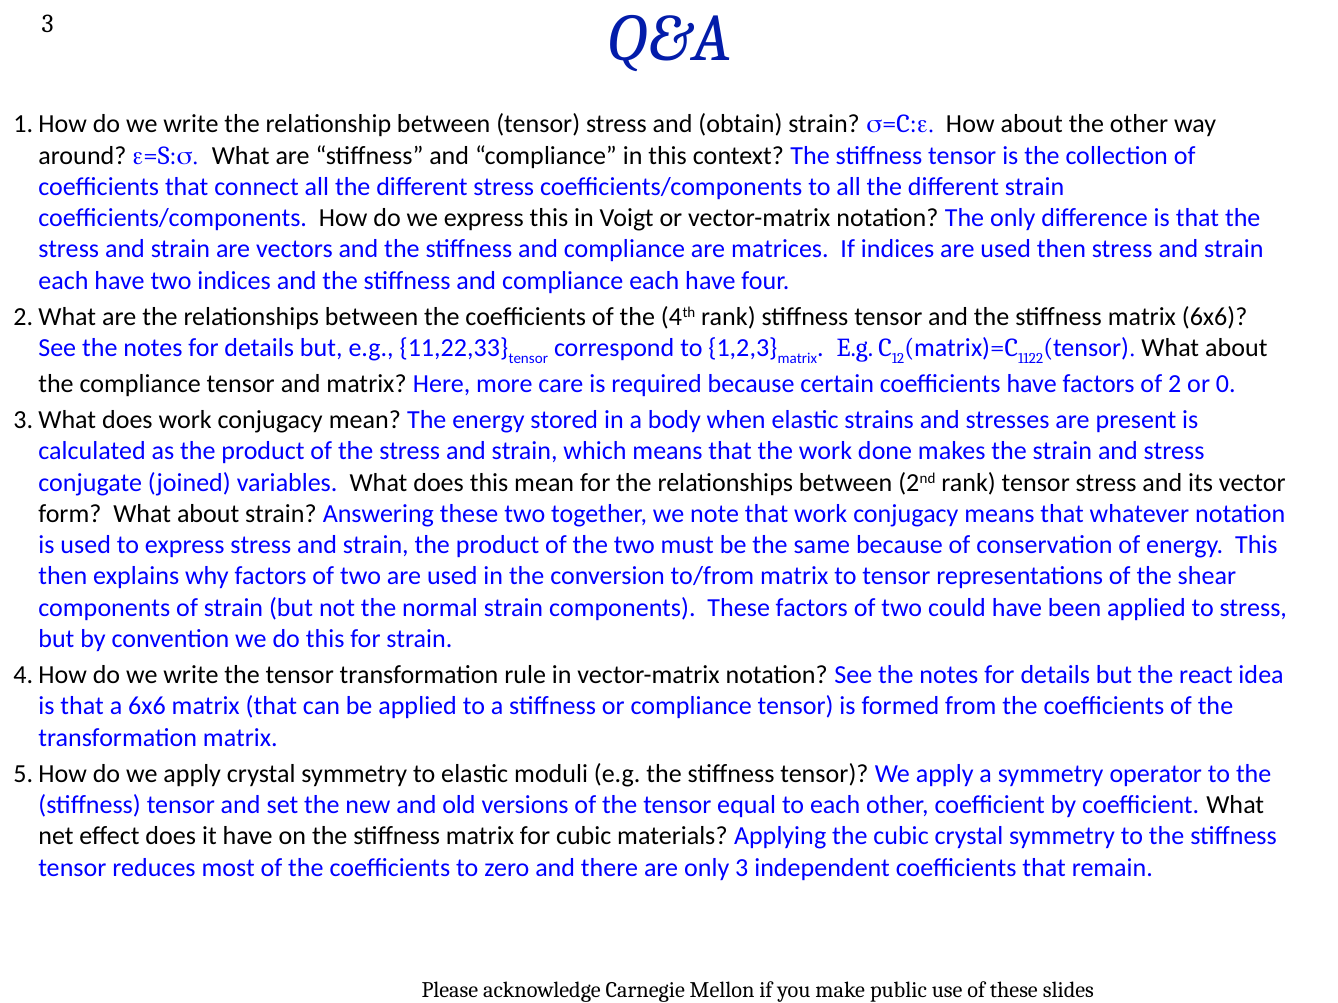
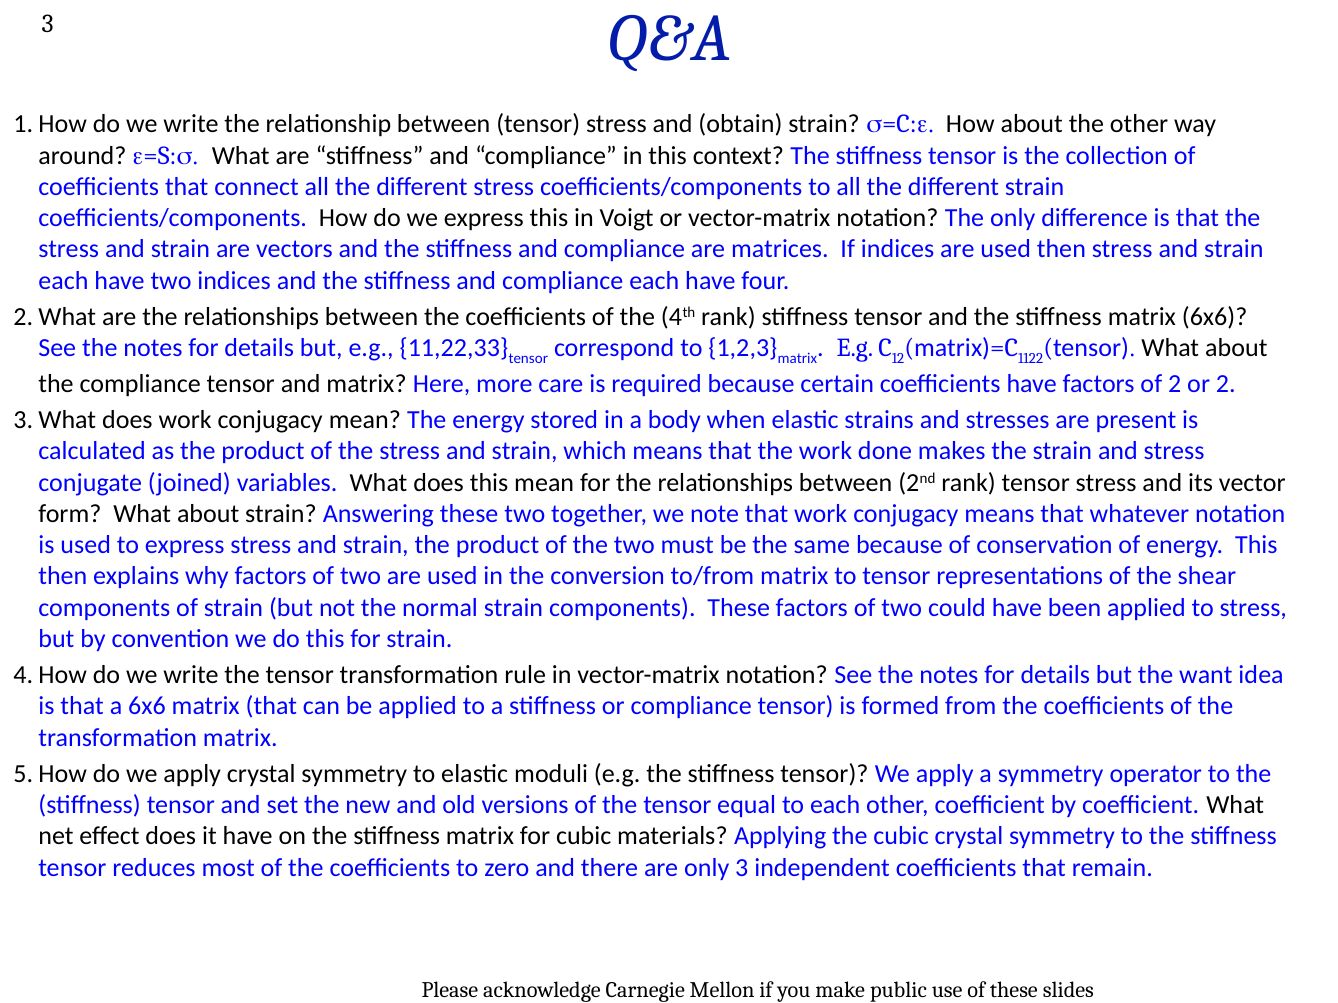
or 0: 0 -> 2 (1226, 384)
react: react -> want (1206, 675)
